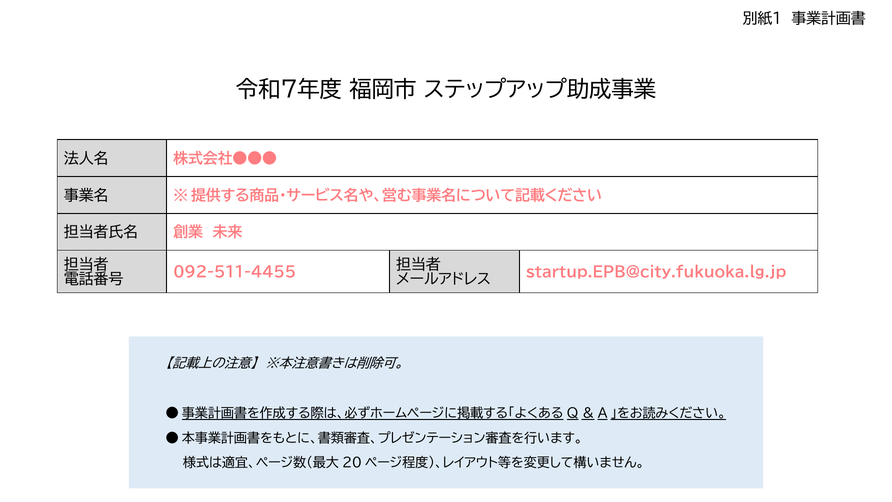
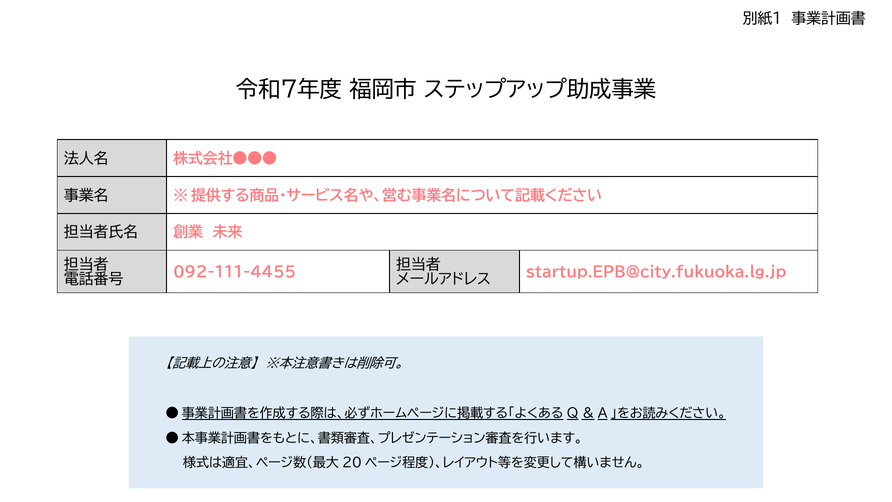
092-511-4455: 092-511-4455 -> 092-111-4455 (235, 272)
